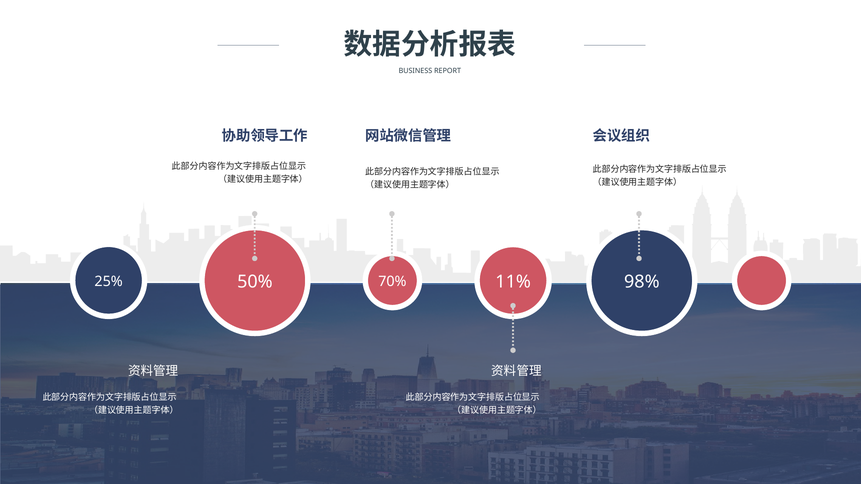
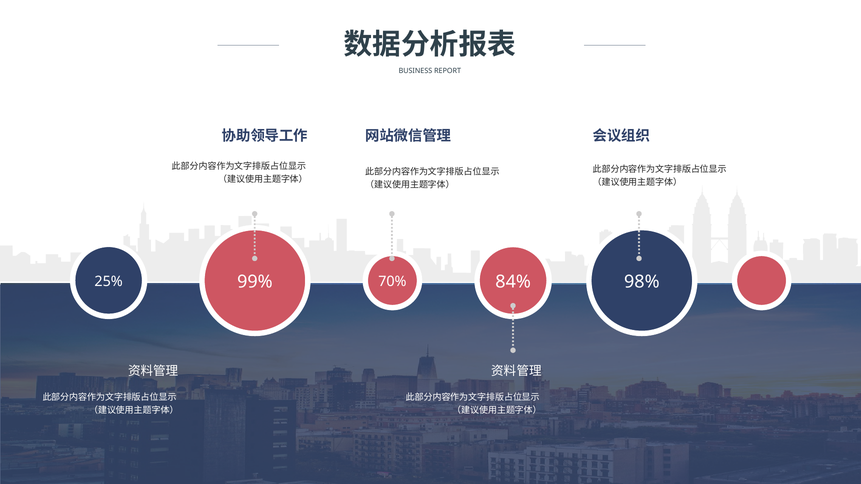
50%: 50% -> 99% (255, 282)
11%: 11% -> 84% (513, 282)
